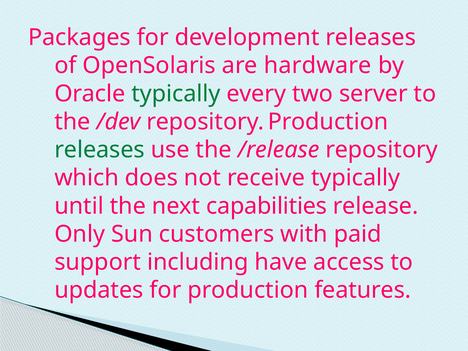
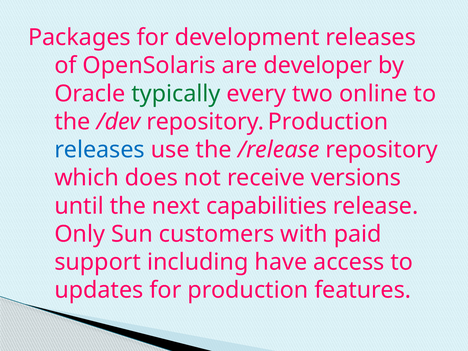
hardware: hardware -> developer (318, 66)
server: server -> online (373, 94)
releases colour: green -> blue (100, 150)
receive typically: typically -> versions (356, 178)
